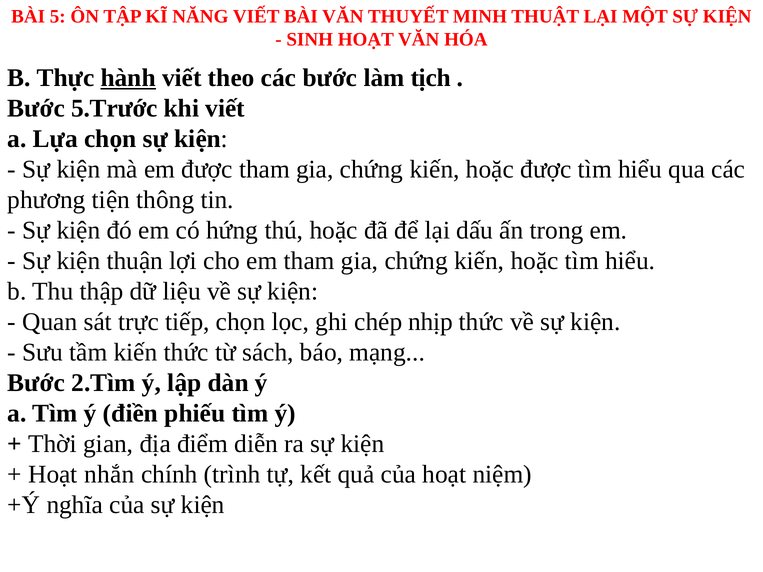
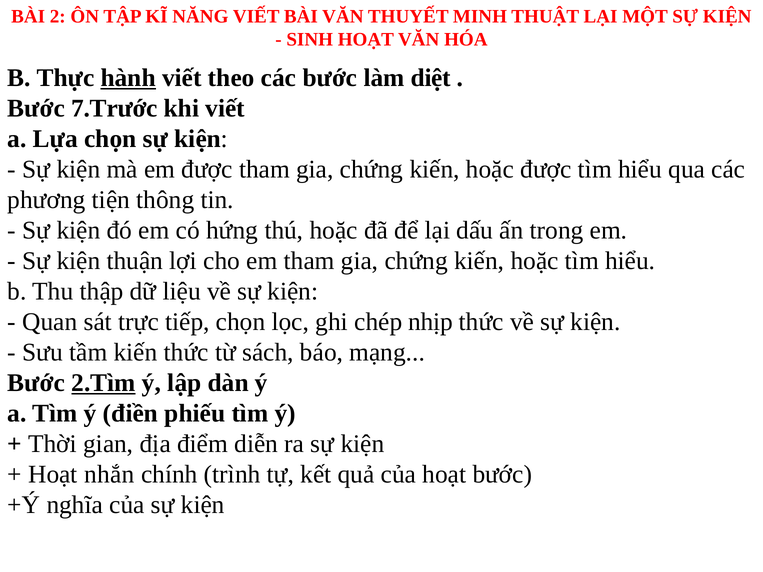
5: 5 -> 2 (58, 17)
tịch: tịch -> diệt (431, 78)
5.Trước: 5.Trước -> 7.Trước (114, 109)
2.Tìm underline: none -> present (103, 383)
hoạt niệm: niệm -> bước (502, 475)
